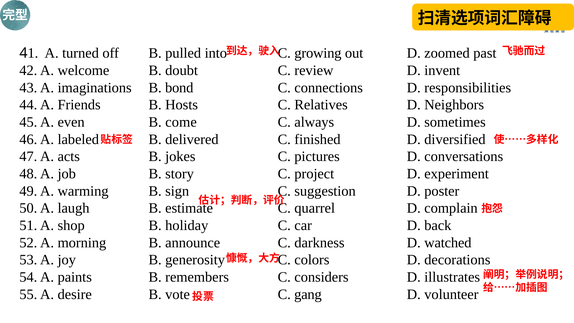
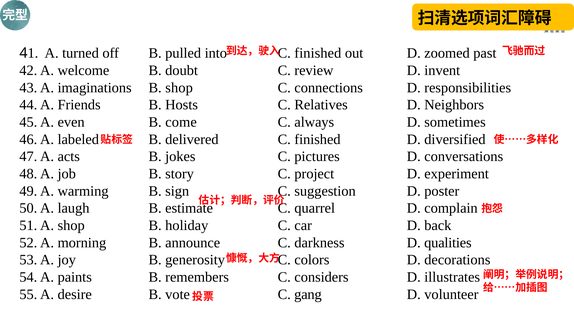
into C growing: growing -> finished (318, 53)
B bond: bond -> shop (179, 88)
watched: watched -> qualities (448, 243)
